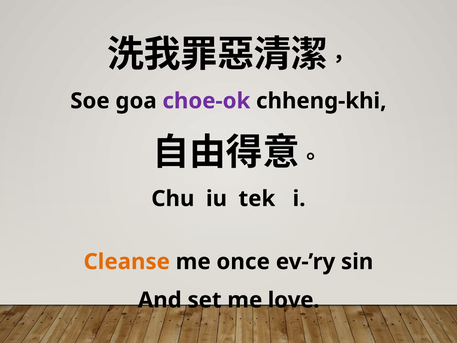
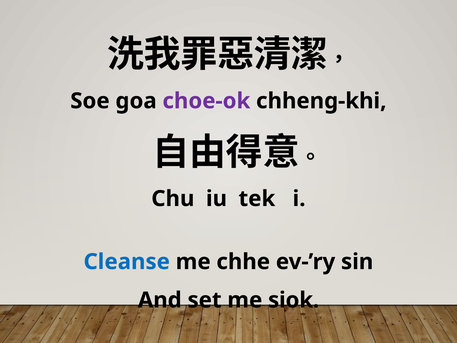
Cleanse colour: orange -> blue (127, 262)
once: once -> chhe (243, 262)
love: love -> siok (294, 300)
